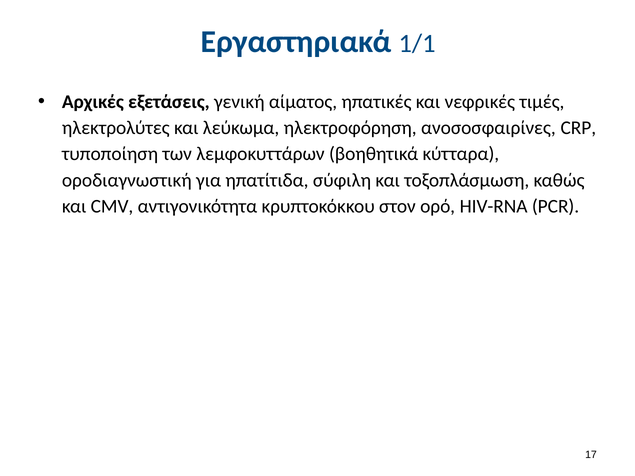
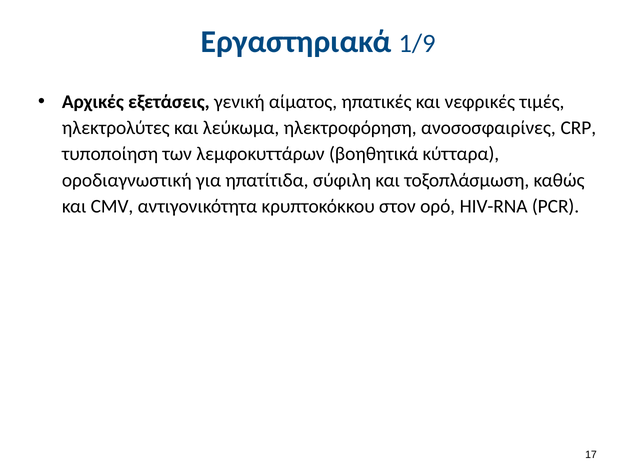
1/1: 1/1 -> 1/9 (417, 44)
